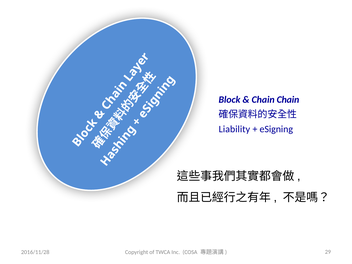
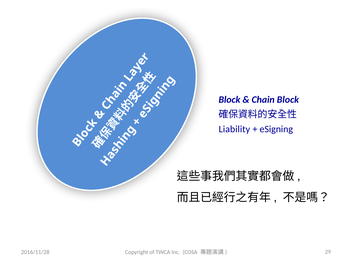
Chain Chain: Chain -> Block (288, 100)
